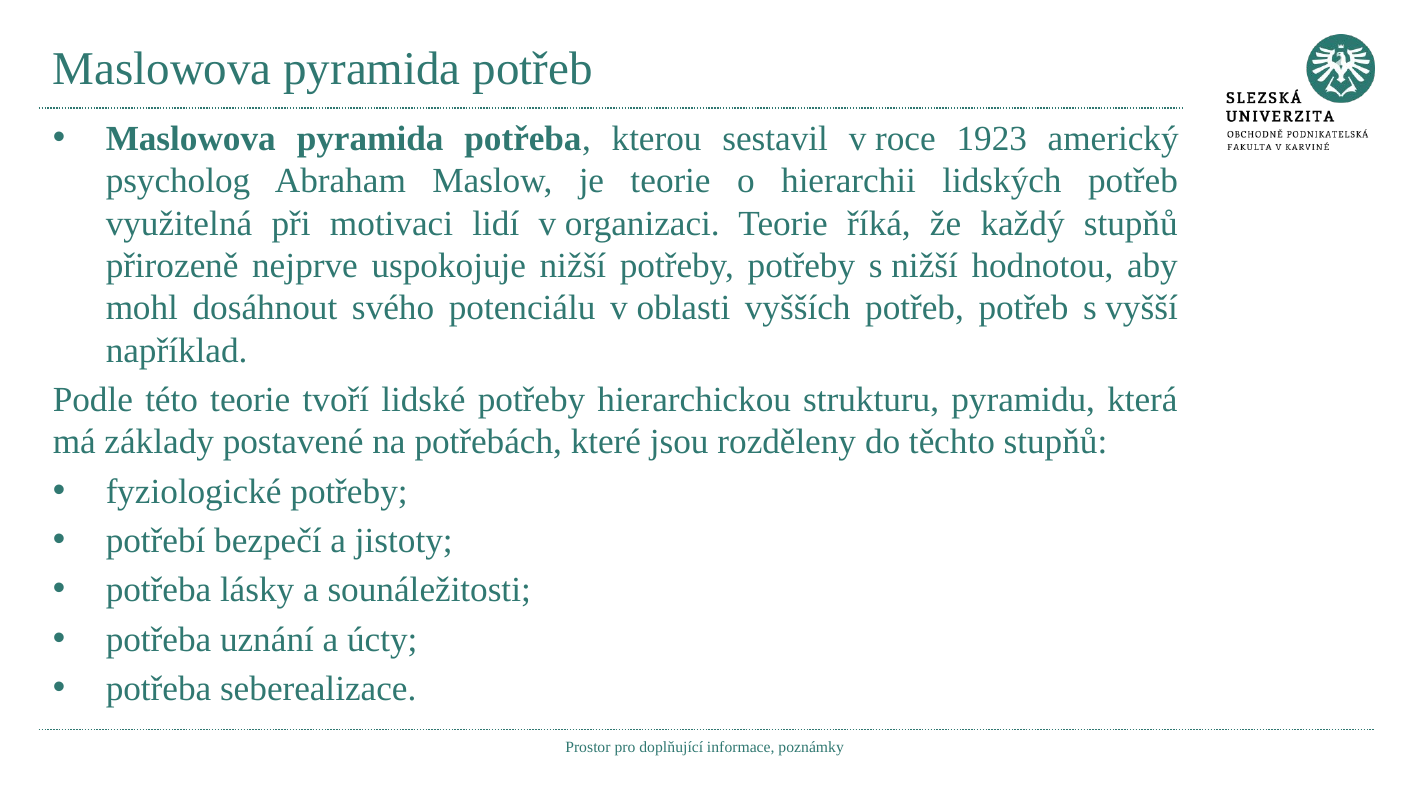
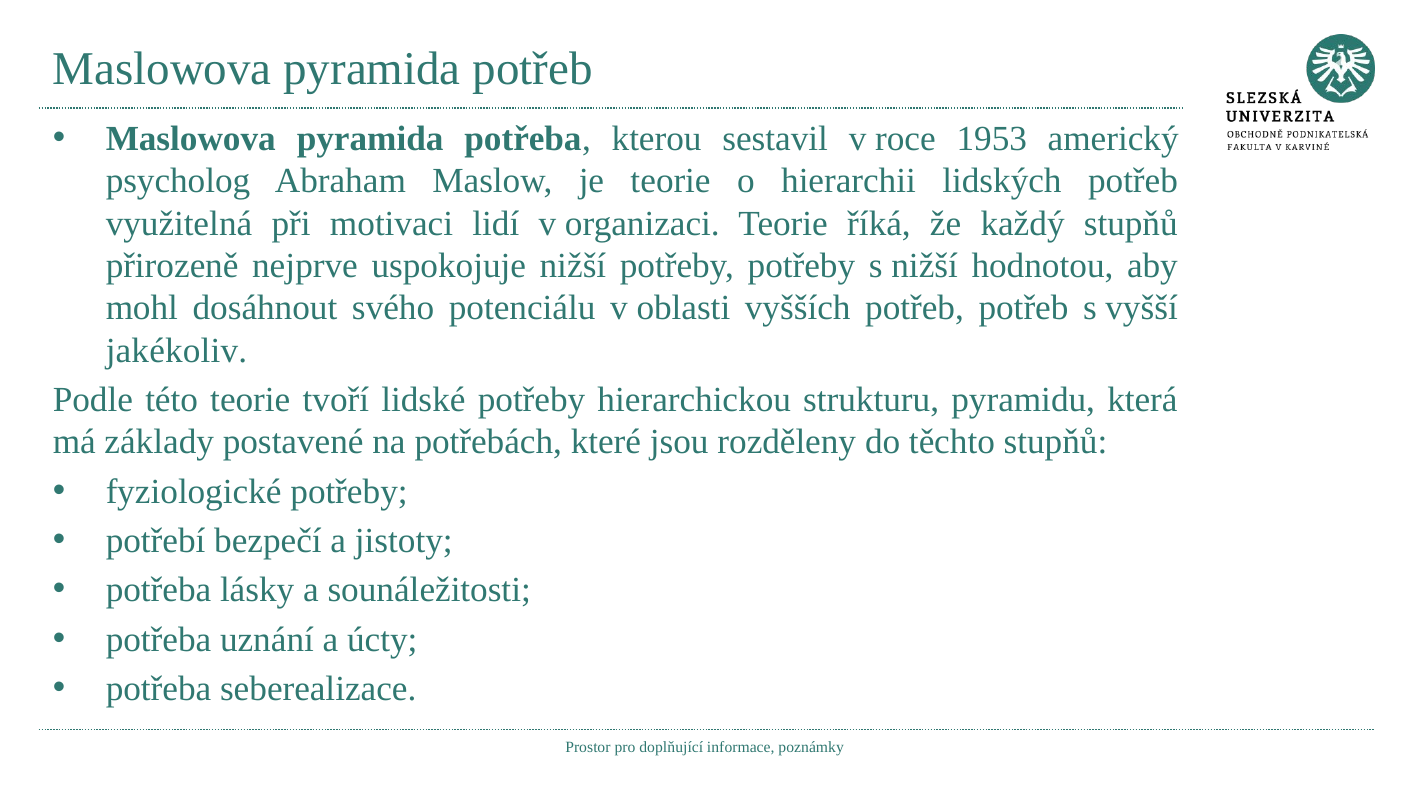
1923: 1923 -> 1953 (992, 139)
například: například -> jakékoliv (176, 351)
